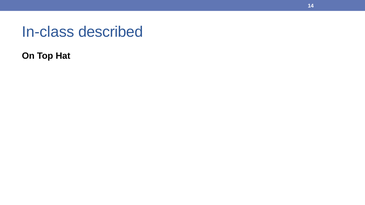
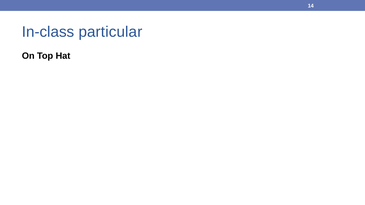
described: described -> particular (110, 32)
